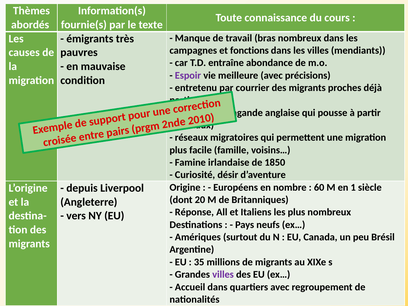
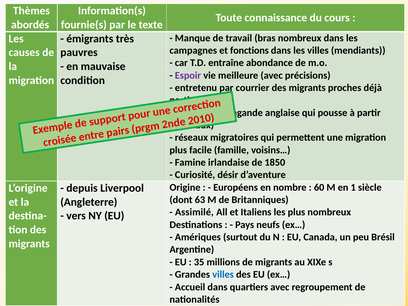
20: 20 -> 63 (200, 200)
Réponse: Réponse -> Assimilé (194, 212)
villes colour: purple -> blue (223, 275)
